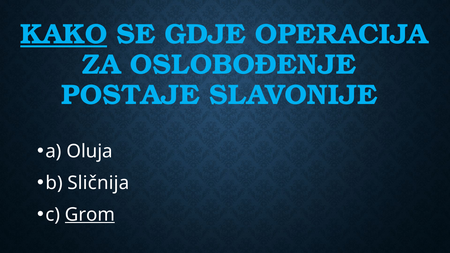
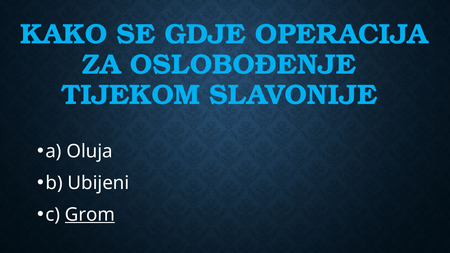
KAKO underline: present -> none (64, 34)
POSTAJE: POSTAJE -> TIJEKOM (131, 95)
Sličnija: Sličnija -> Ubijeni (98, 183)
